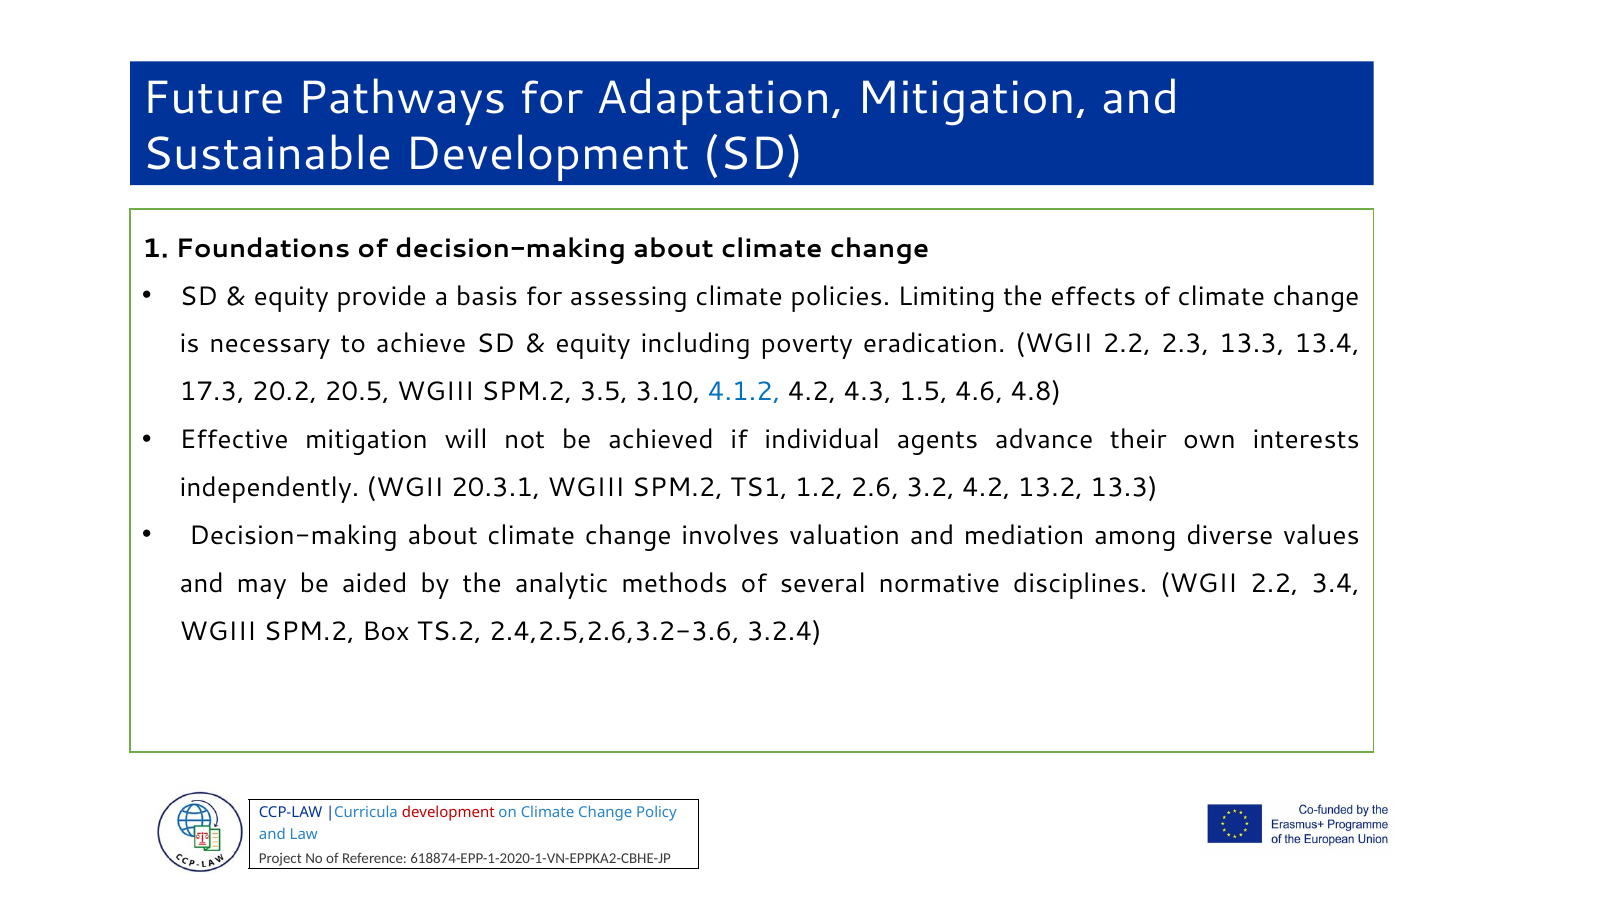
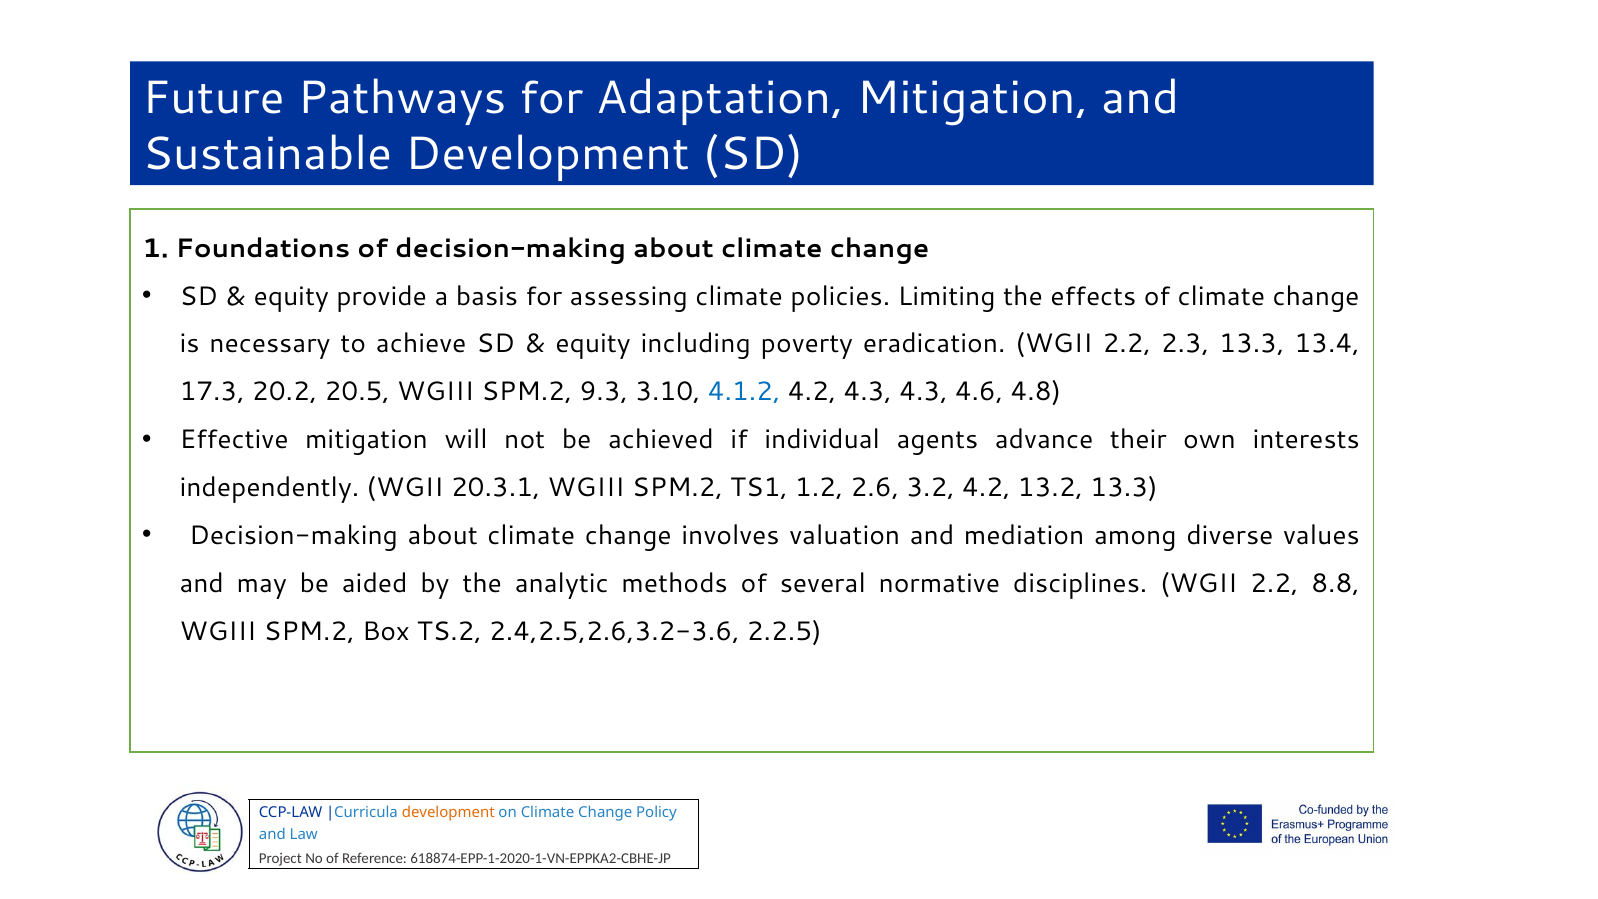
3.5: 3.5 -> 9.3 (604, 392)
4.3 1.5: 1.5 -> 4.3 (923, 392)
3.4: 3.4 -> 8.8 (1336, 583)
3.2.4: 3.2.4 -> 2.2.5 (784, 631)
development colour: red -> orange (448, 812)
